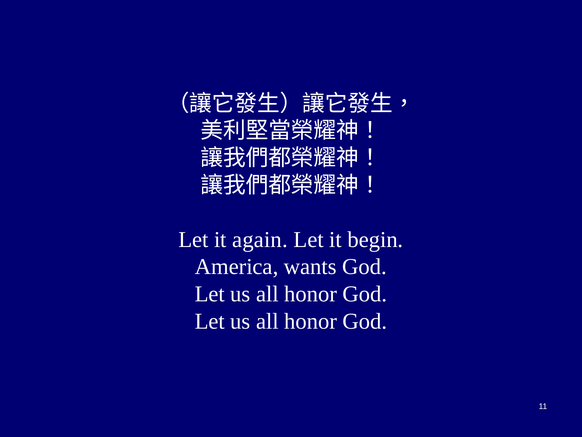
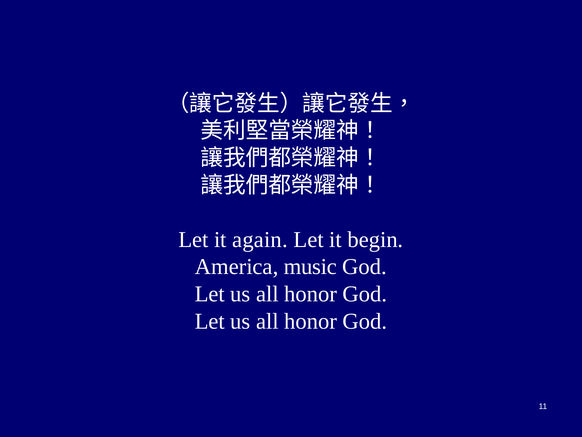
wants: wants -> music (310, 267)
